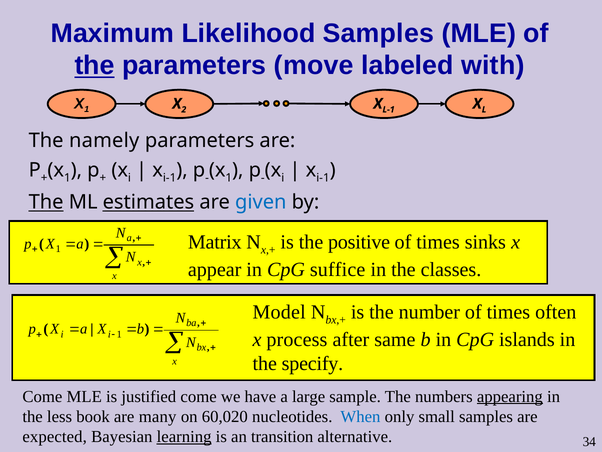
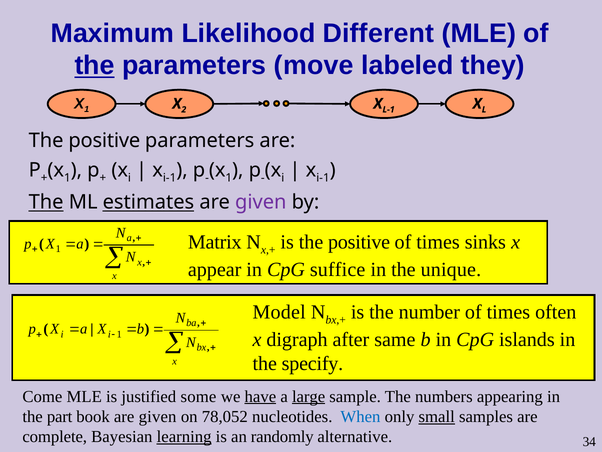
Likelihood Samples: Samples -> Different (378, 33)
with: with -> they (493, 66)
namely: namely -> positive (104, 140)
given colour: blue -> purple (261, 202)
classes: classes -> unique (451, 269)
process: process -> digraph (297, 339)
justified come: come -> some (199, 396)
have underline: none -> present (260, 396)
large underline: none -> present (309, 396)
appearing underline: present -> none (510, 396)
less: less -> part (60, 416)
book are many: many -> given (158, 416)
60,020: 60,020 -> 78,052 (225, 416)
small underline: none -> present (437, 416)
expected: expected -> complete (55, 436)
transition: transition -> randomly (282, 436)
